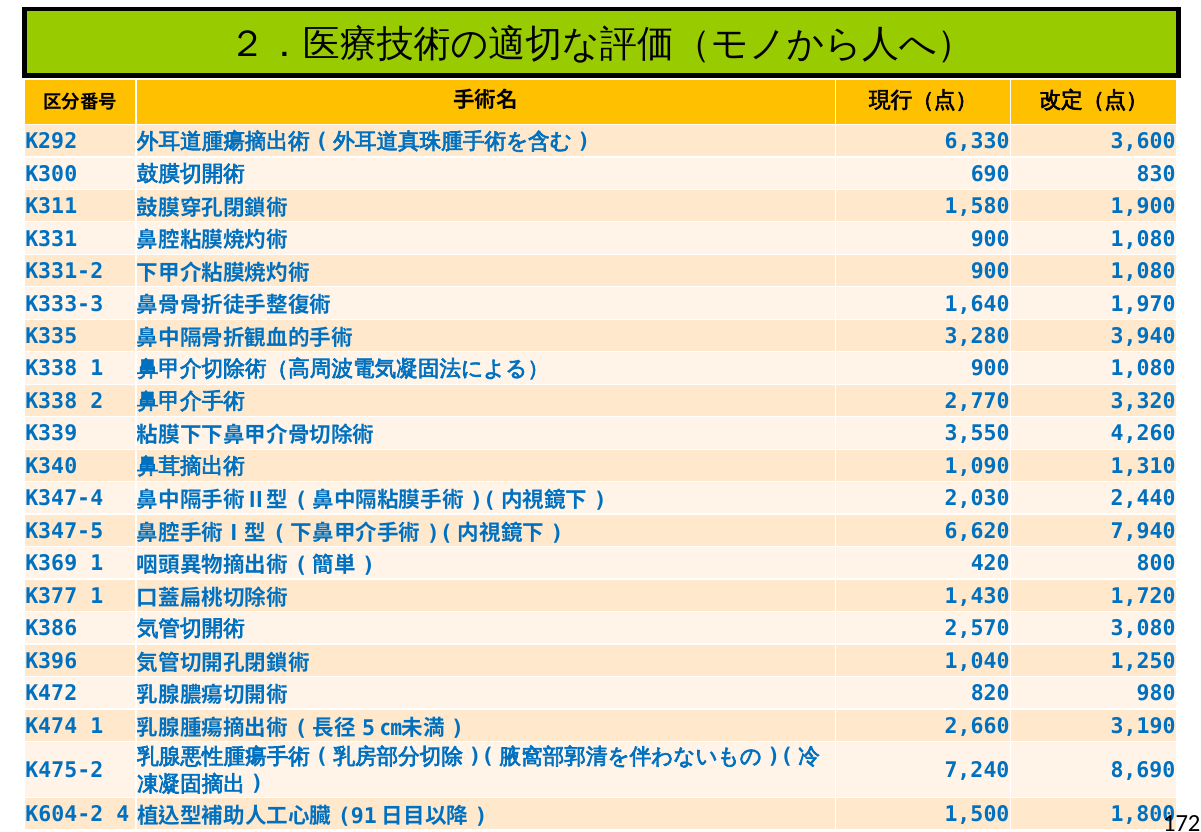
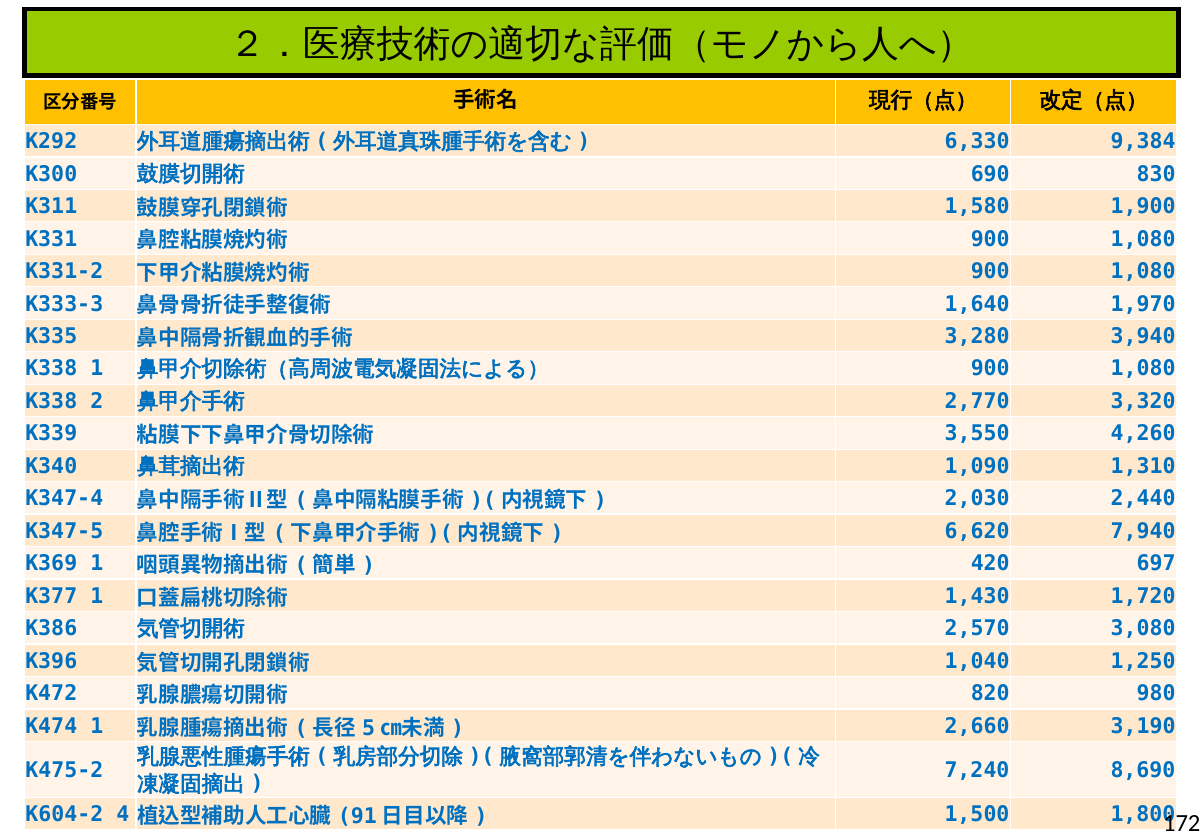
3,600: 3,600 -> 9,384 (1143, 141)
800: 800 -> 697 (1156, 563)
